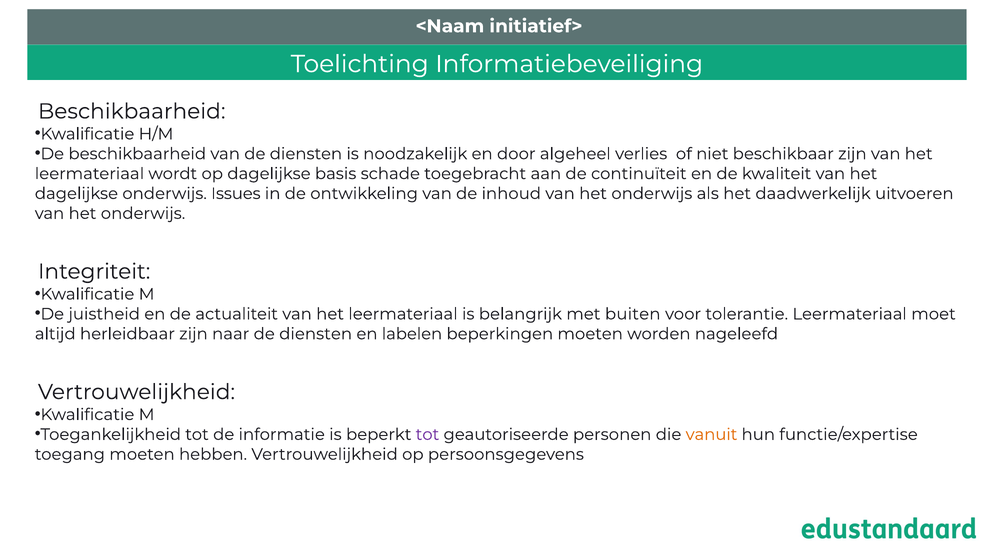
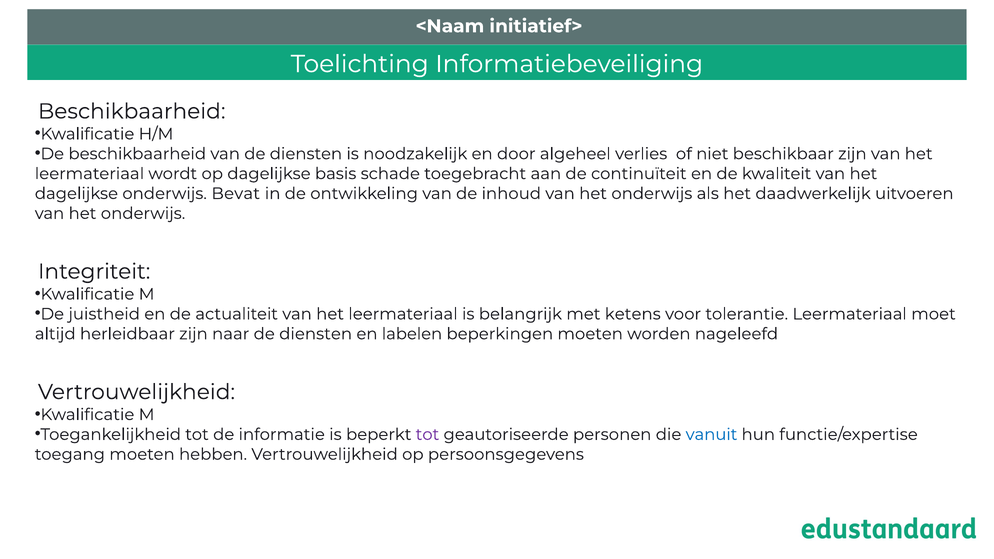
Issues: Issues -> Bevat (236, 194)
buiten: buiten -> ketens (633, 314)
vanuit colour: orange -> blue (712, 435)
